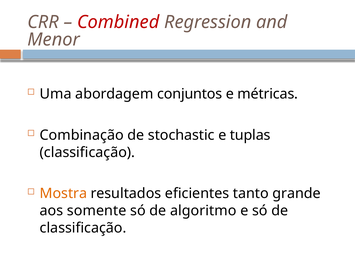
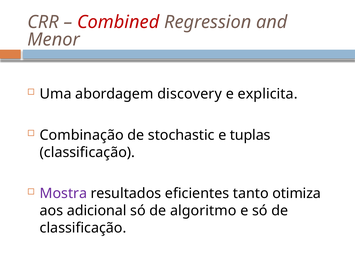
conjuntos: conjuntos -> discovery (190, 94)
métricas: métricas -> explicita (268, 94)
Mostra colour: orange -> purple (63, 194)
grande: grande -> otimiza (297, 194)
somente: somente -> adicional (97, 211)
